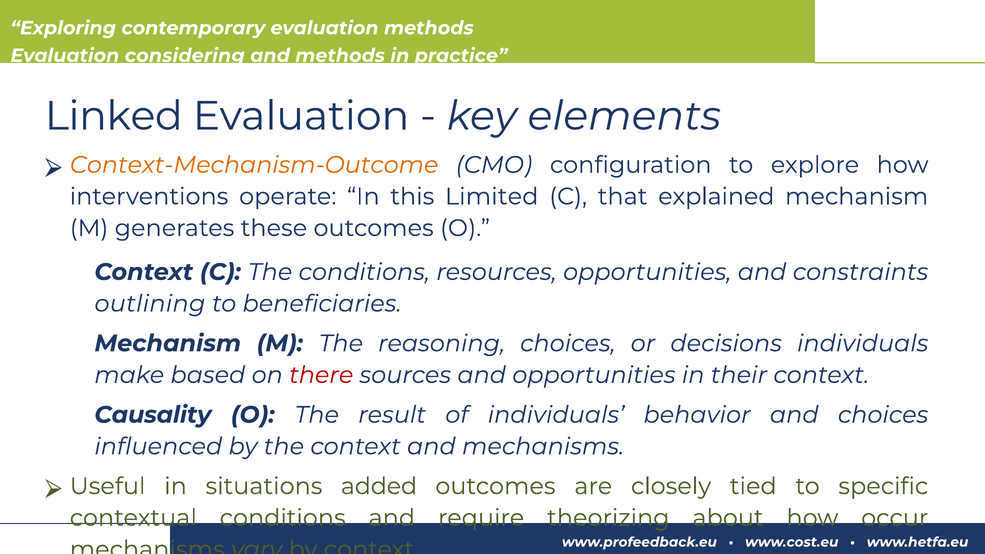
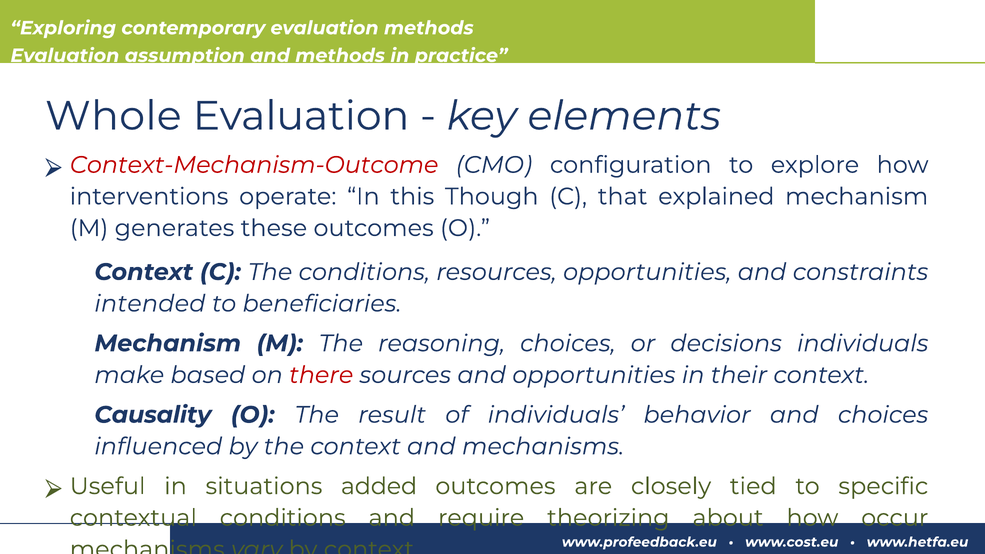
considering: considering -> assumption (185, 56)
Linked: Linked -> Whole (113, 116)
Context-Mechanism-Outcome colour: orange -> red (254, 165)
Limited: Limited -> Though (492, 197)
outlining: outlining -> intended (150, 304)
